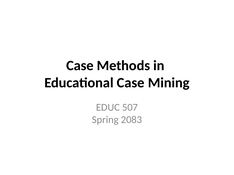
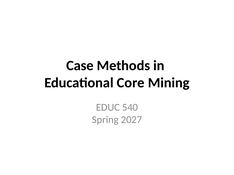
Educational Case: Case -> Core (131, 83)
507: 507 -> 540 (130, 108)
2083: 2083 -> 2027 (131, 120)
